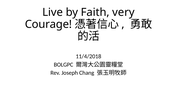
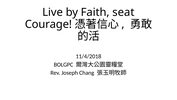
very: very -> seat (123, 12)
